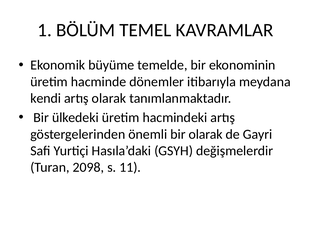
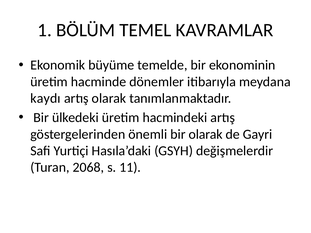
kendi: kendi -> kaydı (46, 98)
2098: 2098 -> 2068 (88, 168)
